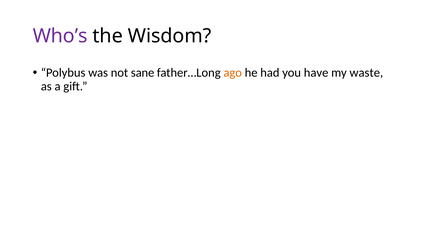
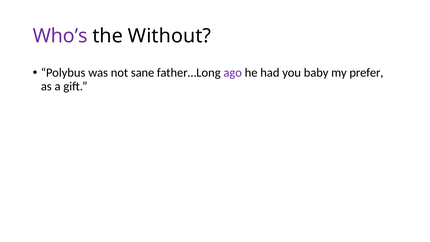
Wisdom: Wisdom -> Without (170, 36)
ago colour: orange -> purple (233, 73)
have: have -> baby (316, 73)
waste: waste -> prefer (366, 73)
